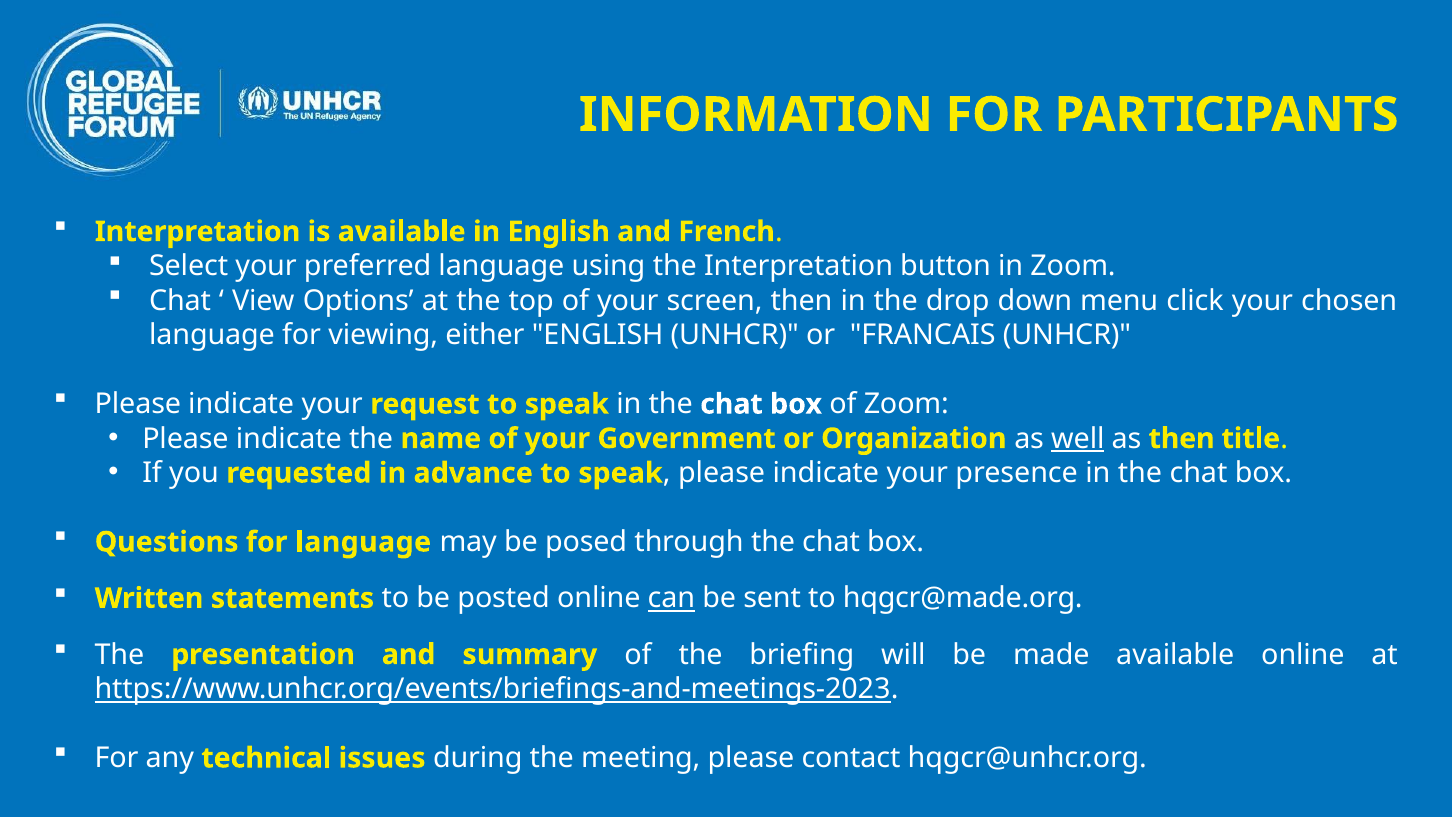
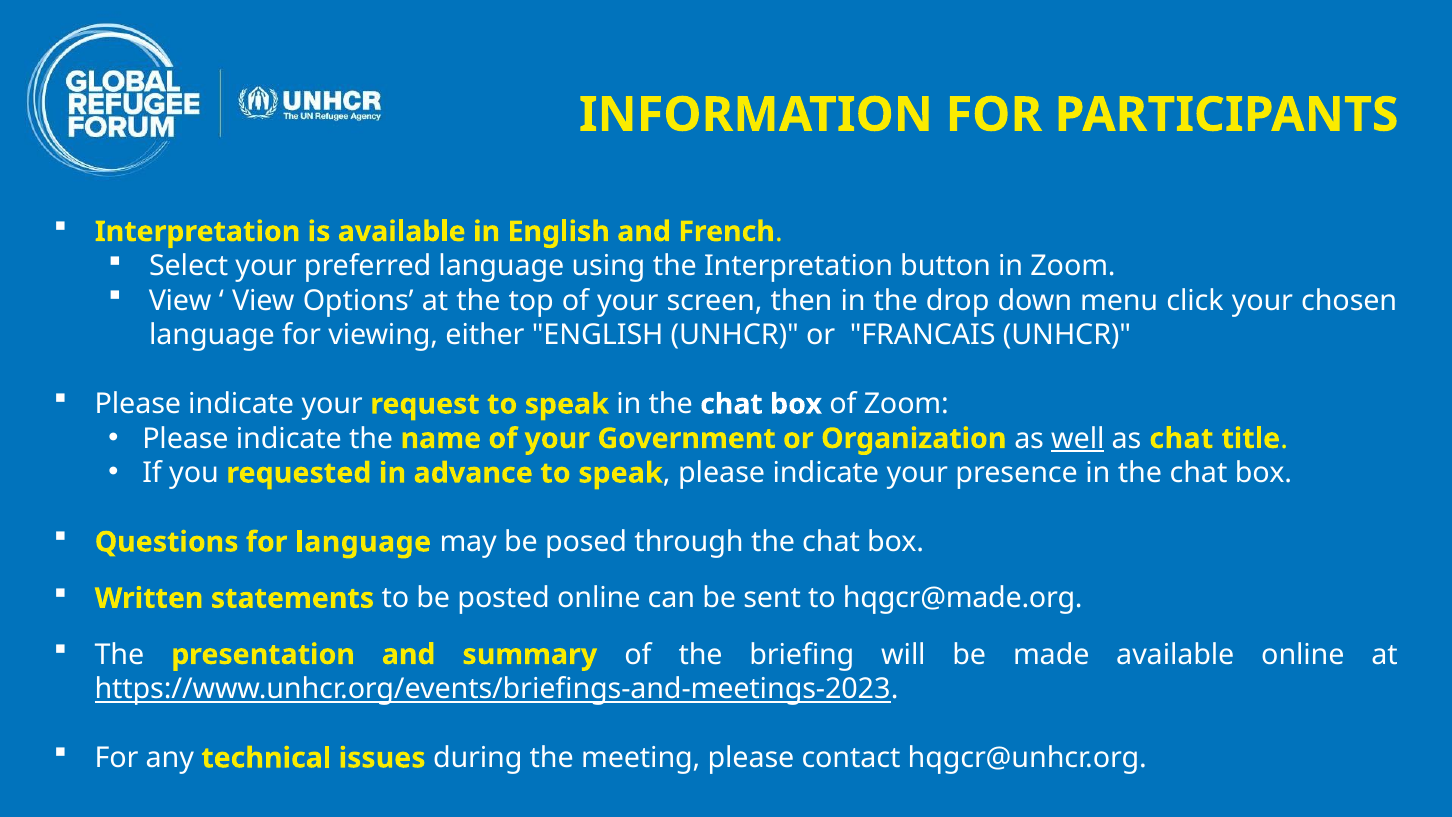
Chat: Chat -> View (180, 301)
as then: then -> chat (1181, 438)
can underline: present -> none (671, 598)
